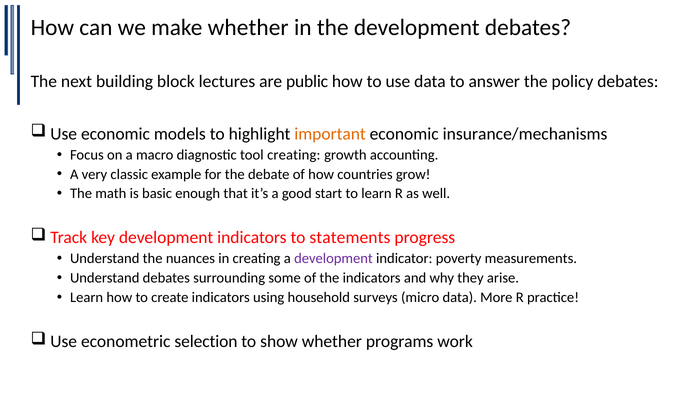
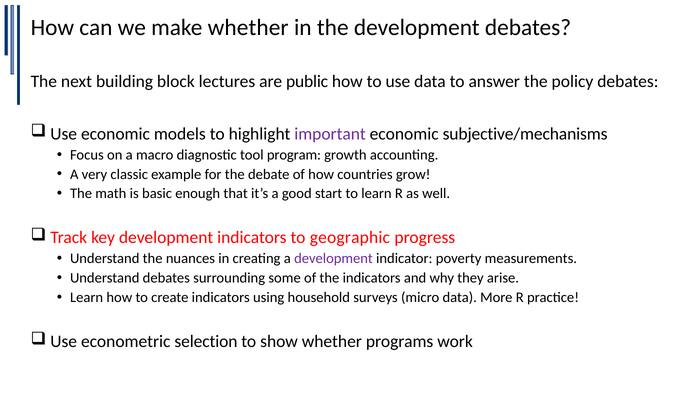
important colour: orange -> purple (330, 134)
insurance/mechanisms: insurance/mechanisms -> subjective/mechanisms (525, 134)
tool creating: creating -> program (294, 155)
statements: statements -> geographic (350, 238)
